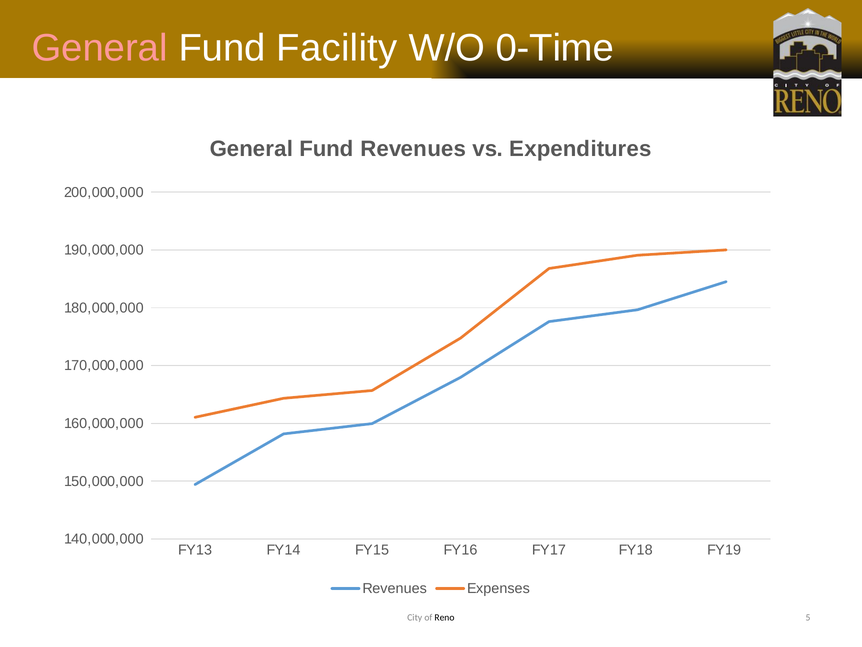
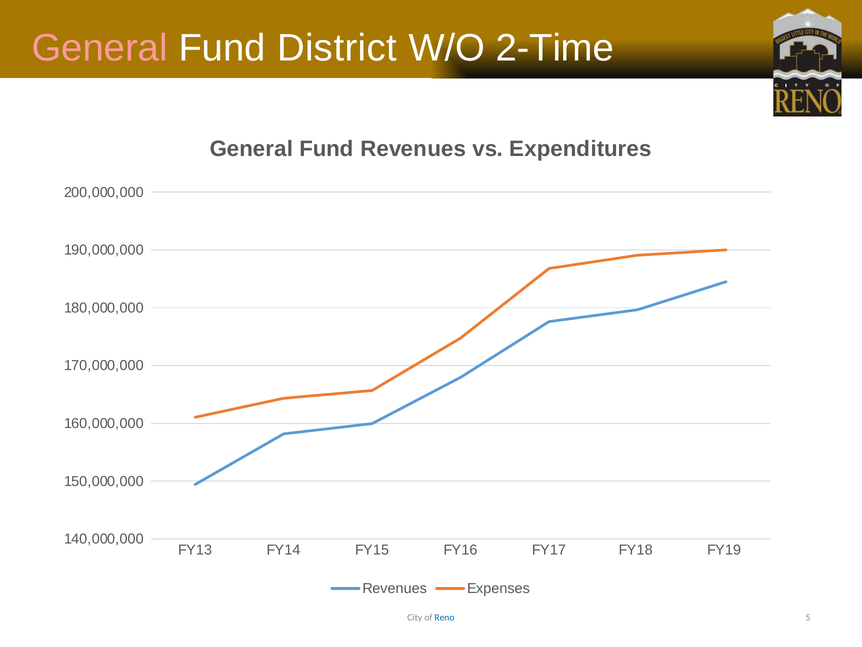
Facility: Facility -> District (337, 48)
0-Time: 0-Time -> 2-Time (555, 48)
Reno colour: black -> blue (444, 617)
